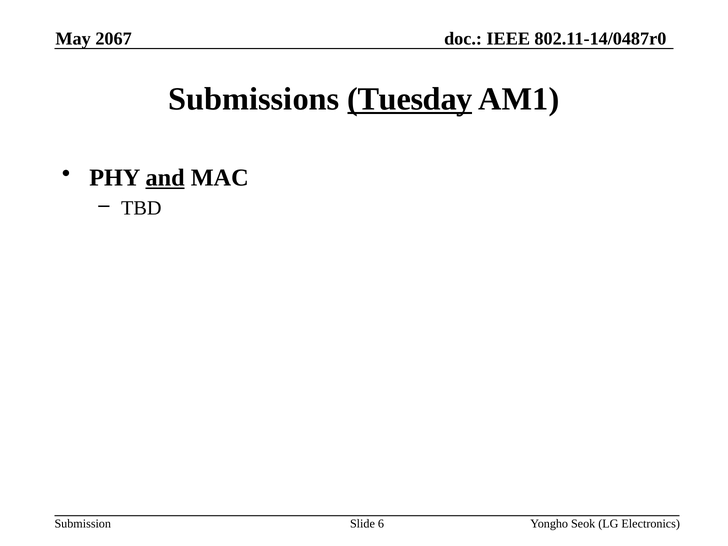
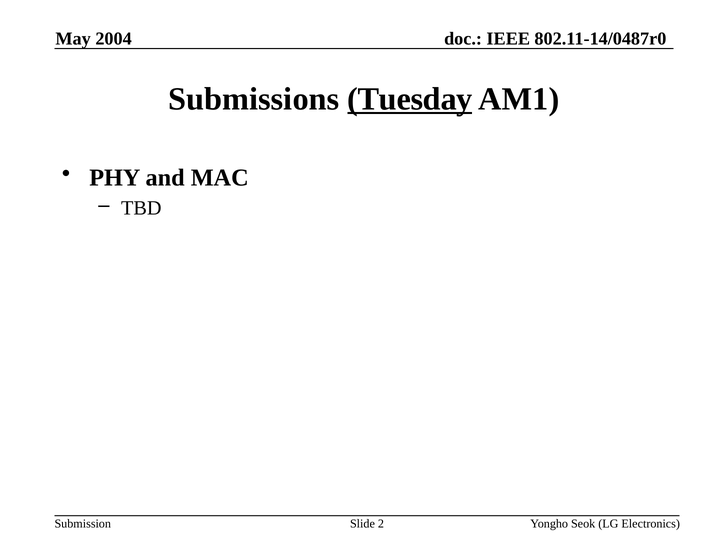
2067: 2067 -> 2004 (114, 39)
and underline: present -> none (165, 178)
6: 6 -> 2 (381, 524)
